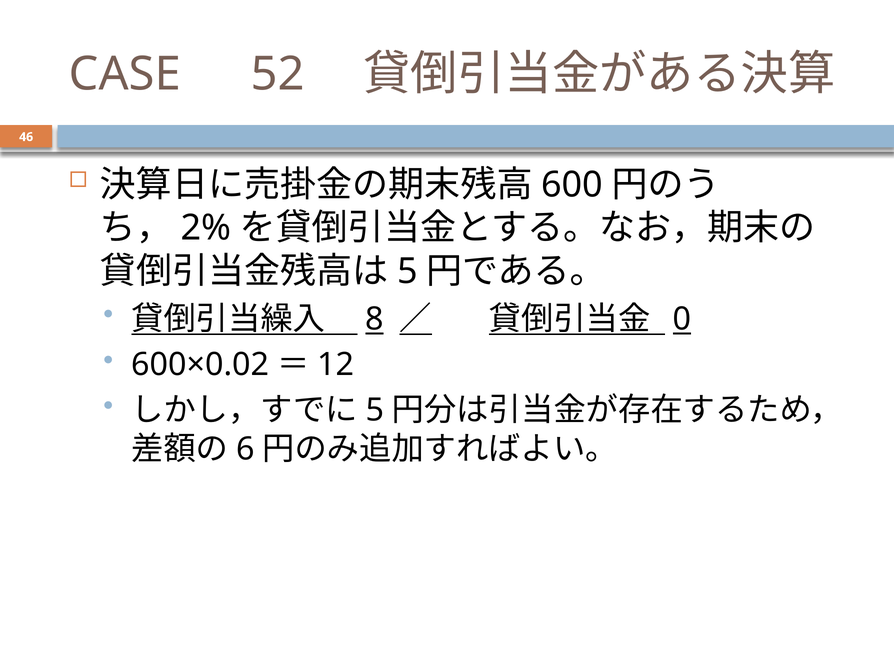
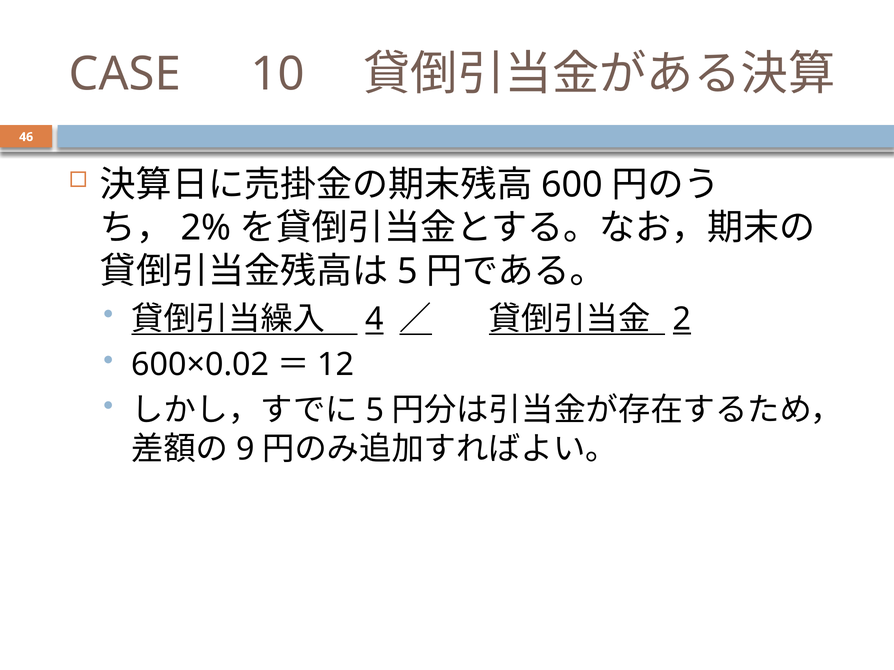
52: 52 -> 10 (278, 74)
8: 8 -> 4 (375, 319)
0: 0 -> 2 (682, 319)
6: 6 -> 9 (245, 449)
